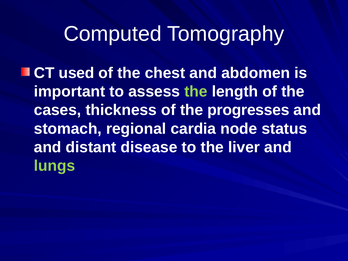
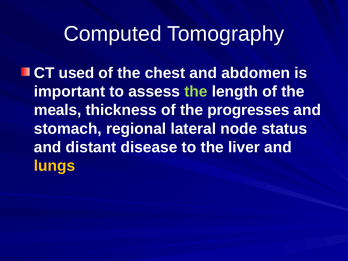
cases: cases -> meals (58, 110)
cardia: cardia -> lateral (193, 129)
lungs colour: light green -> yellow (55, 166)
